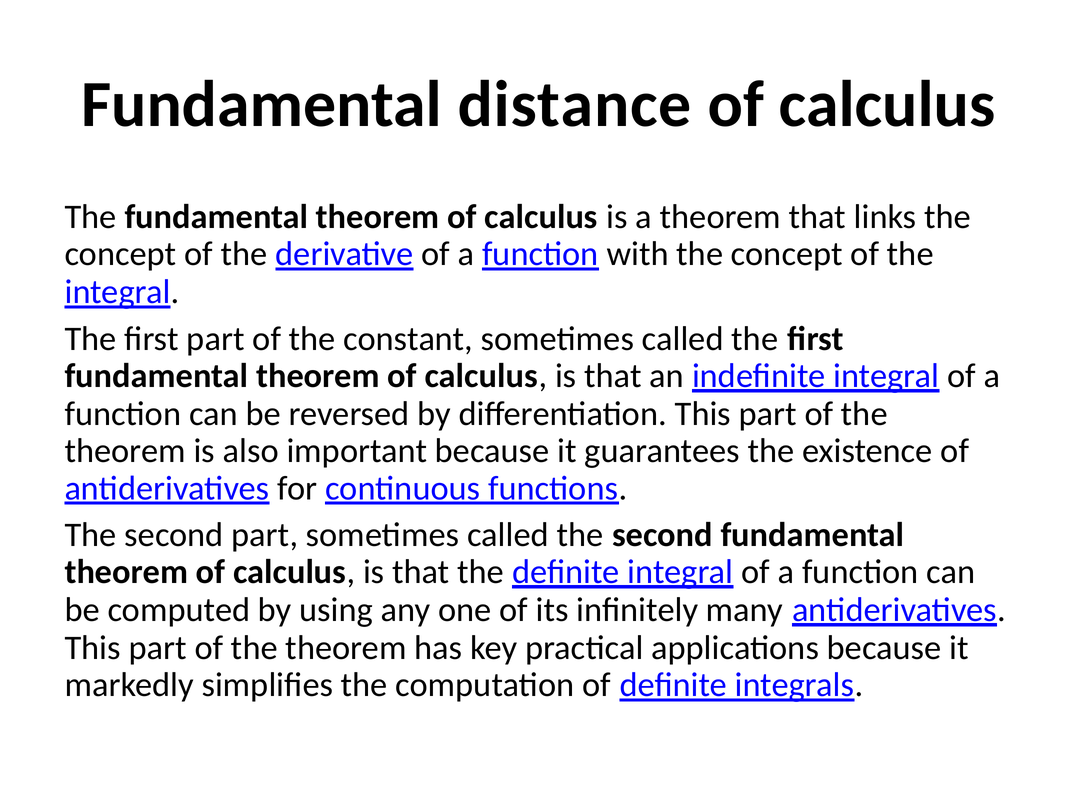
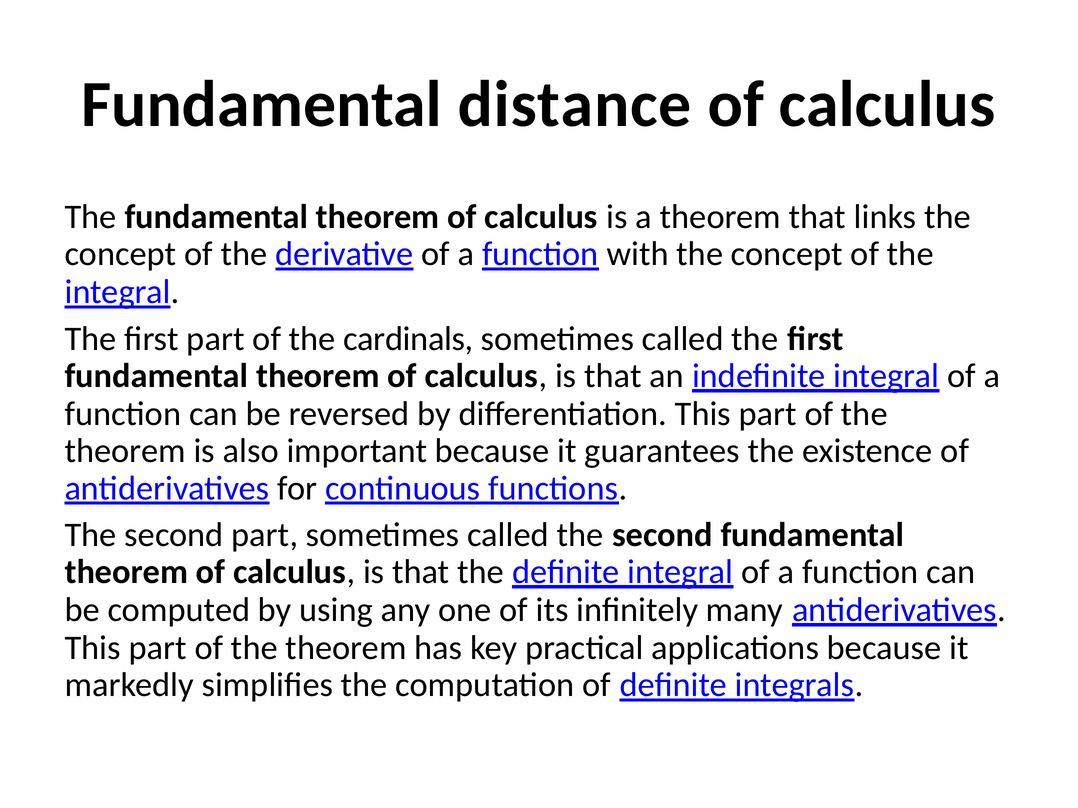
constant: constant -> cardinals (408, 339)
